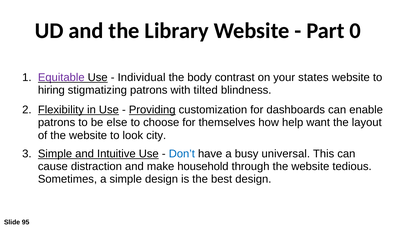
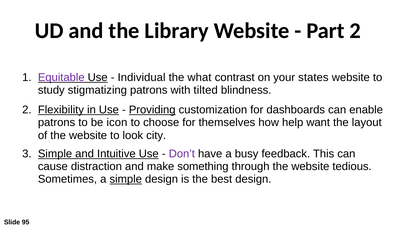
Part 0: 0 -> 2 (355, 31)
body: body -> what (199, 77)
hiring: hiring -> study (51, 90)
else: else -> icon (117, 122)
Don’t colour: blue -> purple (182, 154)
universal: universal -> feedback (286, 154)
household: household -> something (203, 166)
simple underline: none -> present (126, 179)
